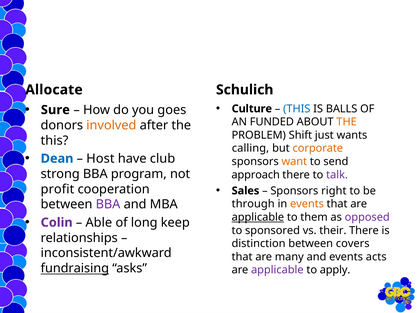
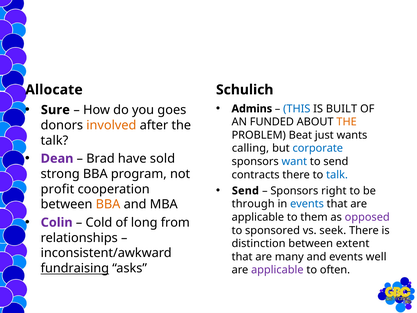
Culture: Culture -> Admins (252, 109)
BALLS: BALLS -> BUILT (342, 109)
Shift: Shift -> Beat (300, 135)
this: this -> talk (54, 140)
corporate colour: orange -> blue (318, 148)
Dean colour: blue -> purple (57, 158)
Host: Host -> Brad (101, 158)
club: club -> sold (163, 158)
want colour: orange -> blue (294, 161)
approach: approach -> contracts (256, 175)
talk colour: purple -> blue (337, 175)
Sales: Sales -> Send (245, 191)
BBA colour: purple -> orange (108, 204)
events colour: orange -> blue (307, 204)
applicable underline: present -> none (258, 217)
Able: Able -> Cold (99, 222)
keep: keep -> from (175, 222)
their: their -> seek (333, 230)
covers: covers -> extent (353, 243)
acts: acts -> well (376, 257)
apply: apply -> often (335, 270)
